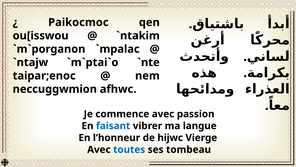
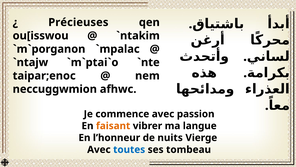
Paikocmoc: Paikocmoc -> Précieuses (78, 22)
faisant colour: blue -> orange (113, 126)
hijwc: hijwc -> nuits (170, 137)
